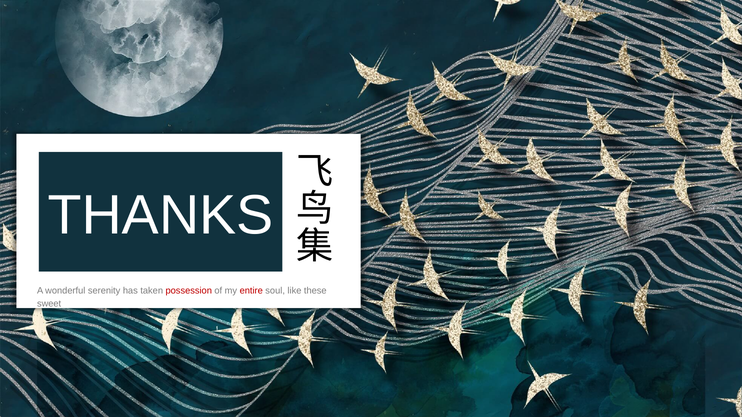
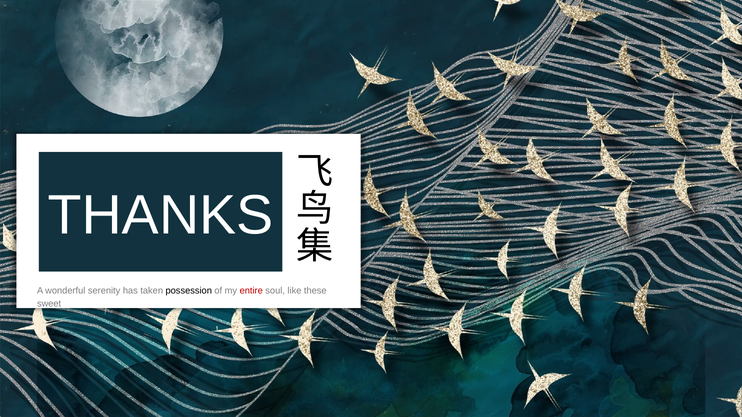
possession colour: red -> black (189, 291)
